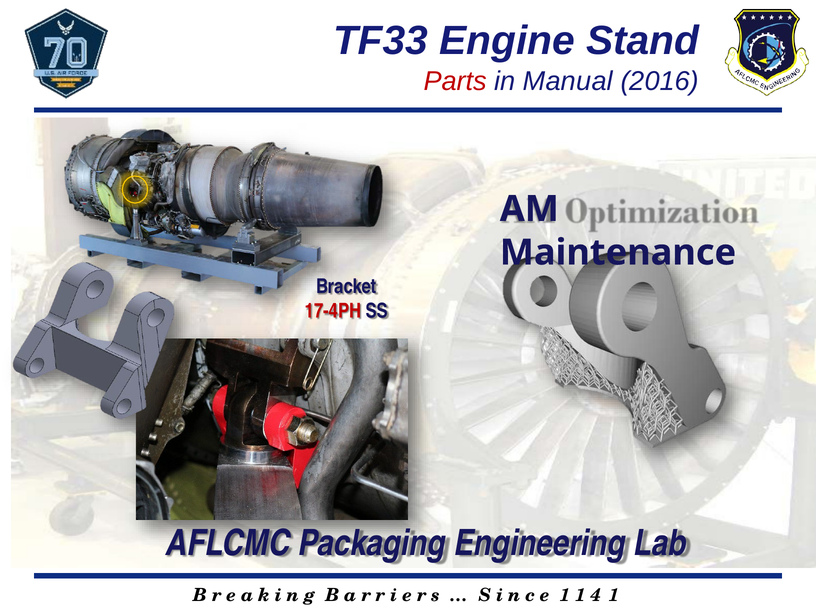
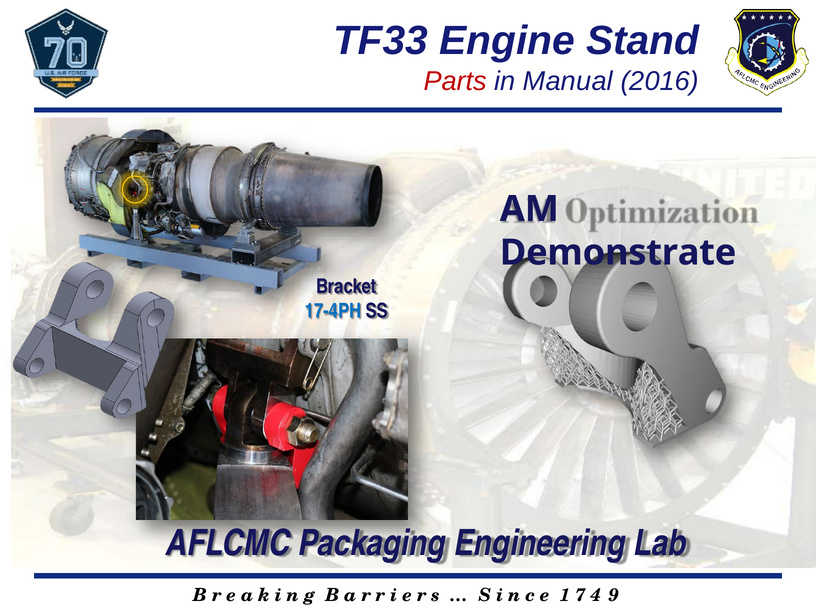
Maintenance: Maintenance -> Demonstrate (618, 253)
17-4PH colour: red -> blue (333, 311)
1 1: 1 -> 7 (580, 595)
4 1: 1 -> 9 (614, 595)
